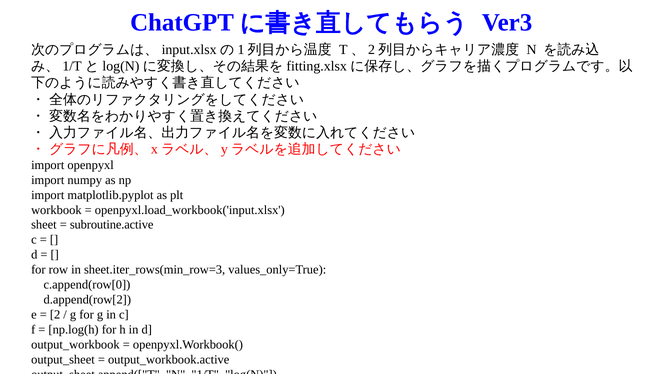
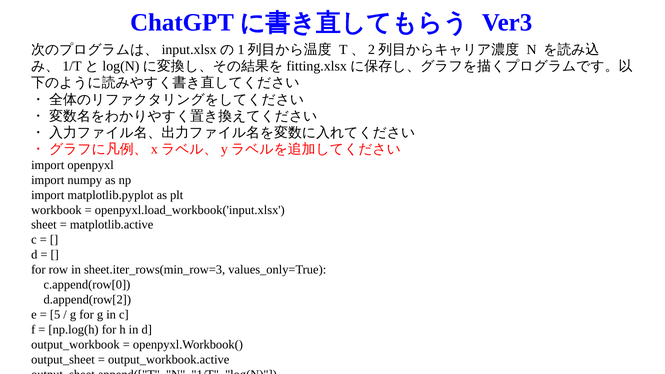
subroutine.active: subroutine.active -> matplotlib.active (112, 225)
2: 2 -> 5 (55, 315)
